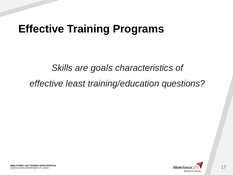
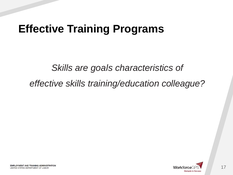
effective least: least -> skills (76, 83)
questions: questions -> colleague (183, 83)
